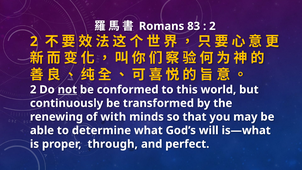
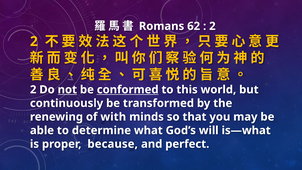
83: 83 -> 62 (194, 26)
conformed underline: none -> present (128, 90)
through: through -> because (113, 144)
